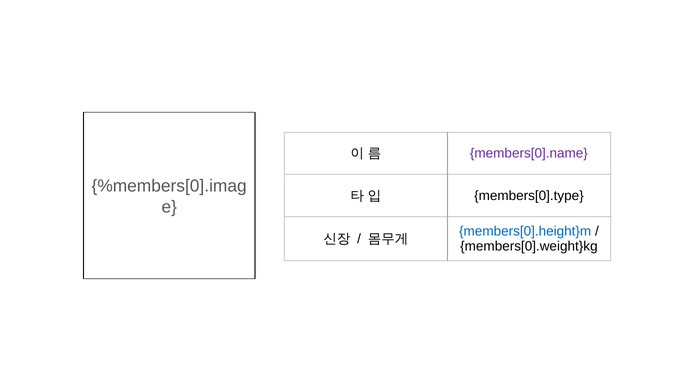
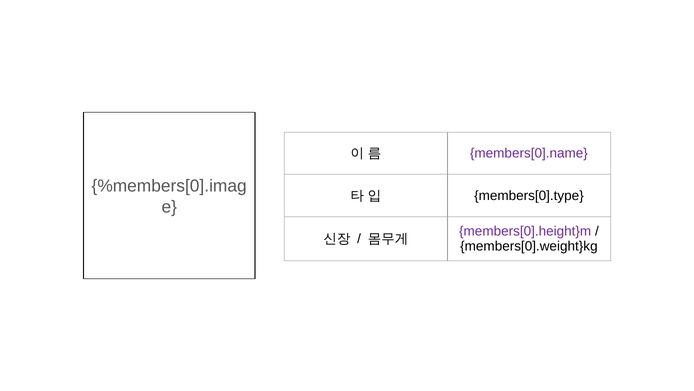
members[0].height}m colour: blue -> purple (525, 231)
